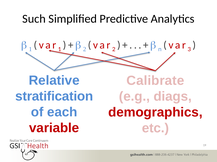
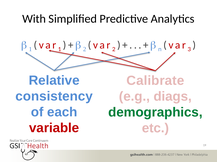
Such: Such -> With (34, 19)
stratification: stratification -> consistency (54, 97)
demographics colour: red -> green (155, 113)
